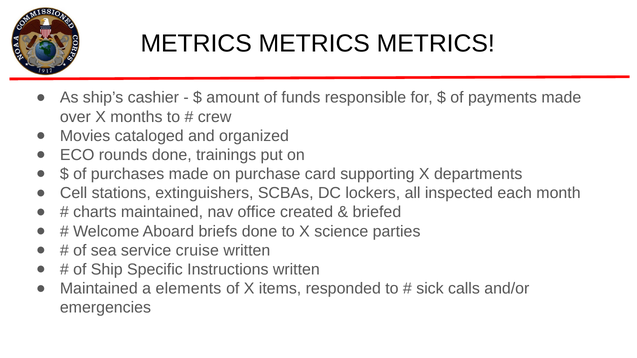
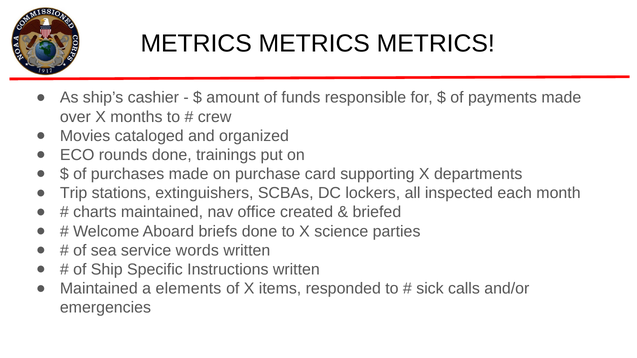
Cell: Cell -> Trip (74, 193)
cruise: cruise -> words (197, 251)
